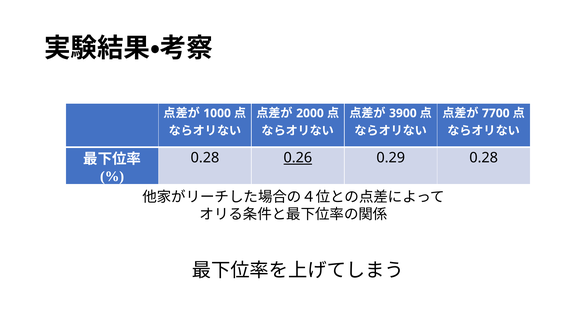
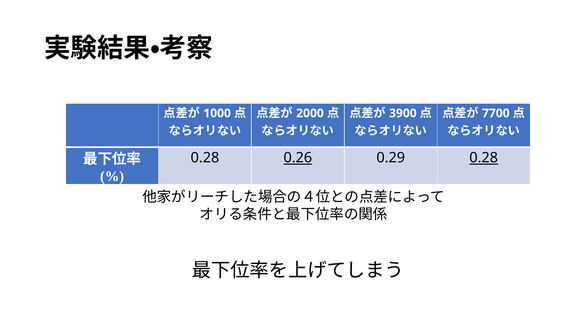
0.28 underline: none -> present (484, 158)
